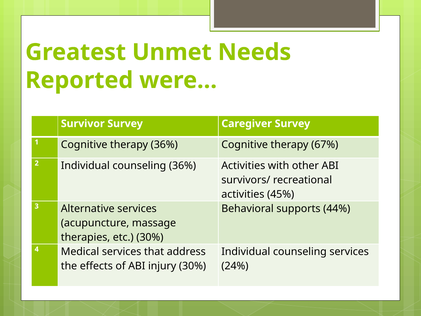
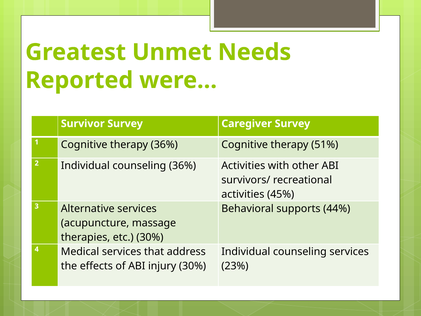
67%: 67% -> 51% (325, 145)
24%: 24% -> 23% (235, 266)
